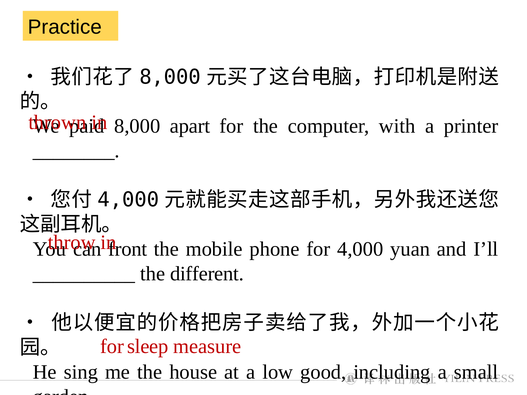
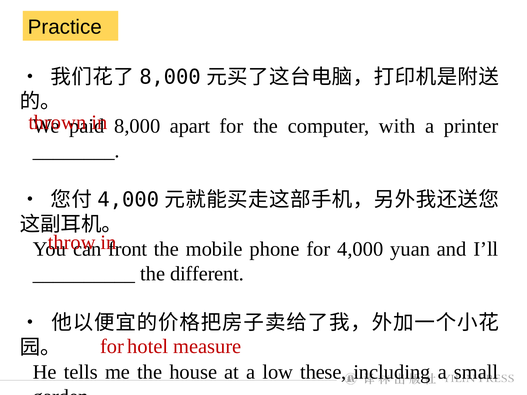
sleep: sleep -> hotel (148, 347)
sing: sing -> tells (81, 372)
good: good -> these (323, 372)
